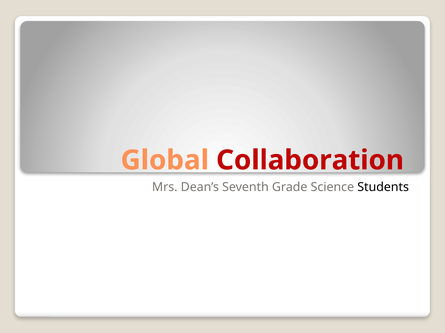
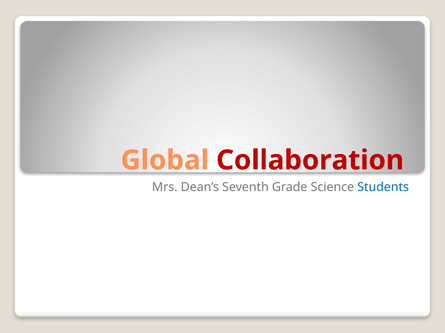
Students colour: black -> blue (383, 188)
